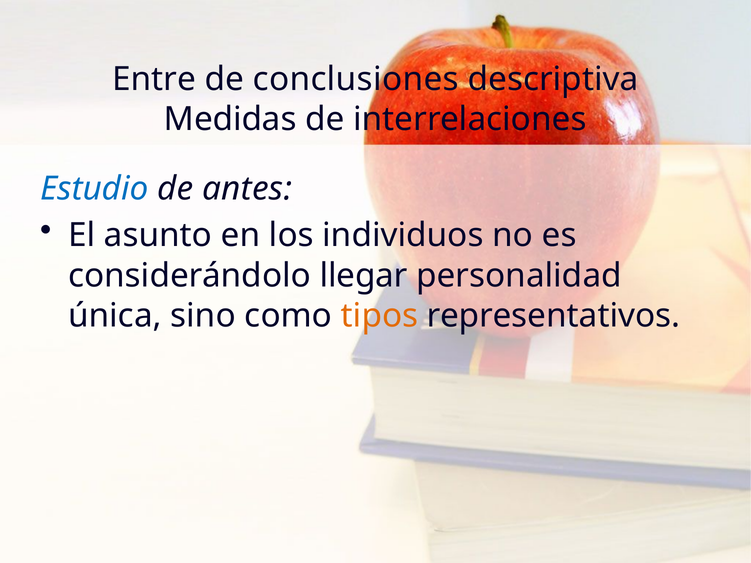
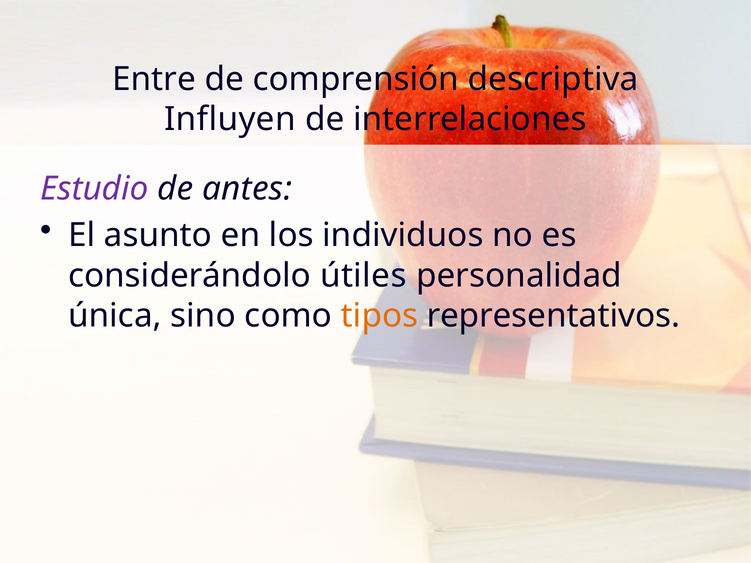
conclusiones: conclusiones -> comprensión (356, 79)
Medidas: Medidas -> Influyen (230, 119)
Estudio colour: blue -> purple (94, 189)
llegar: llegar -> útiles (363, 276)
